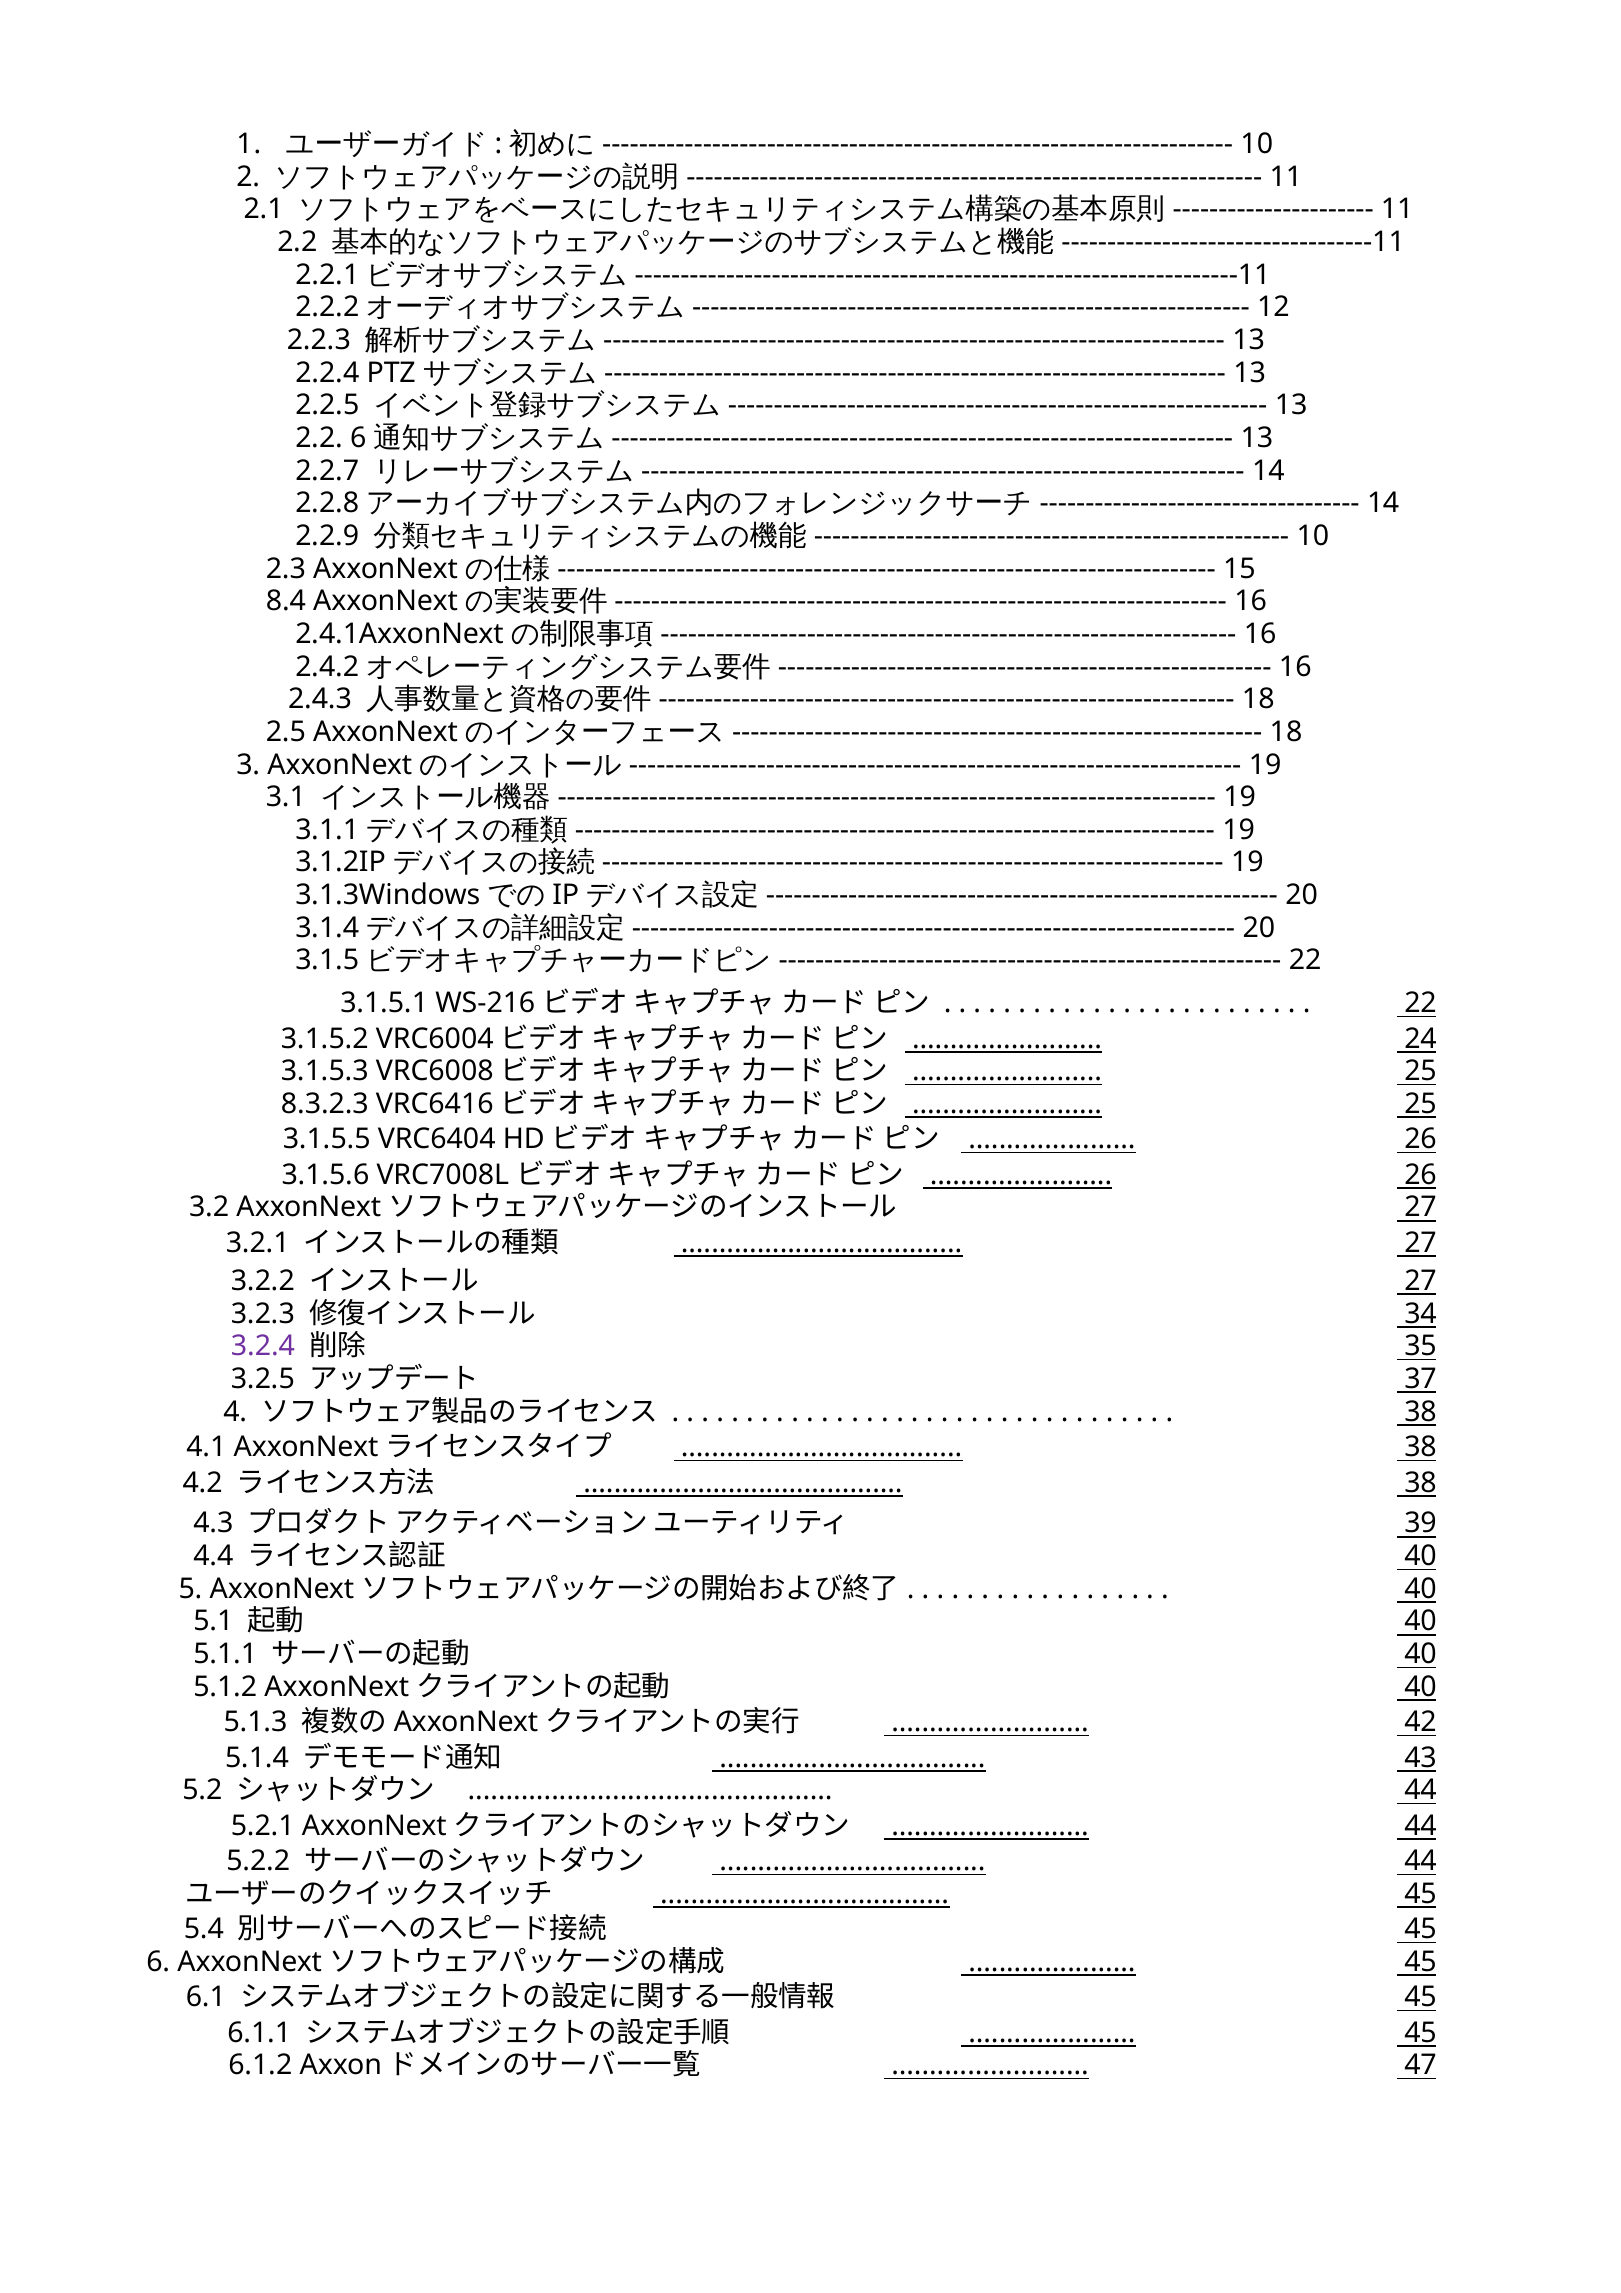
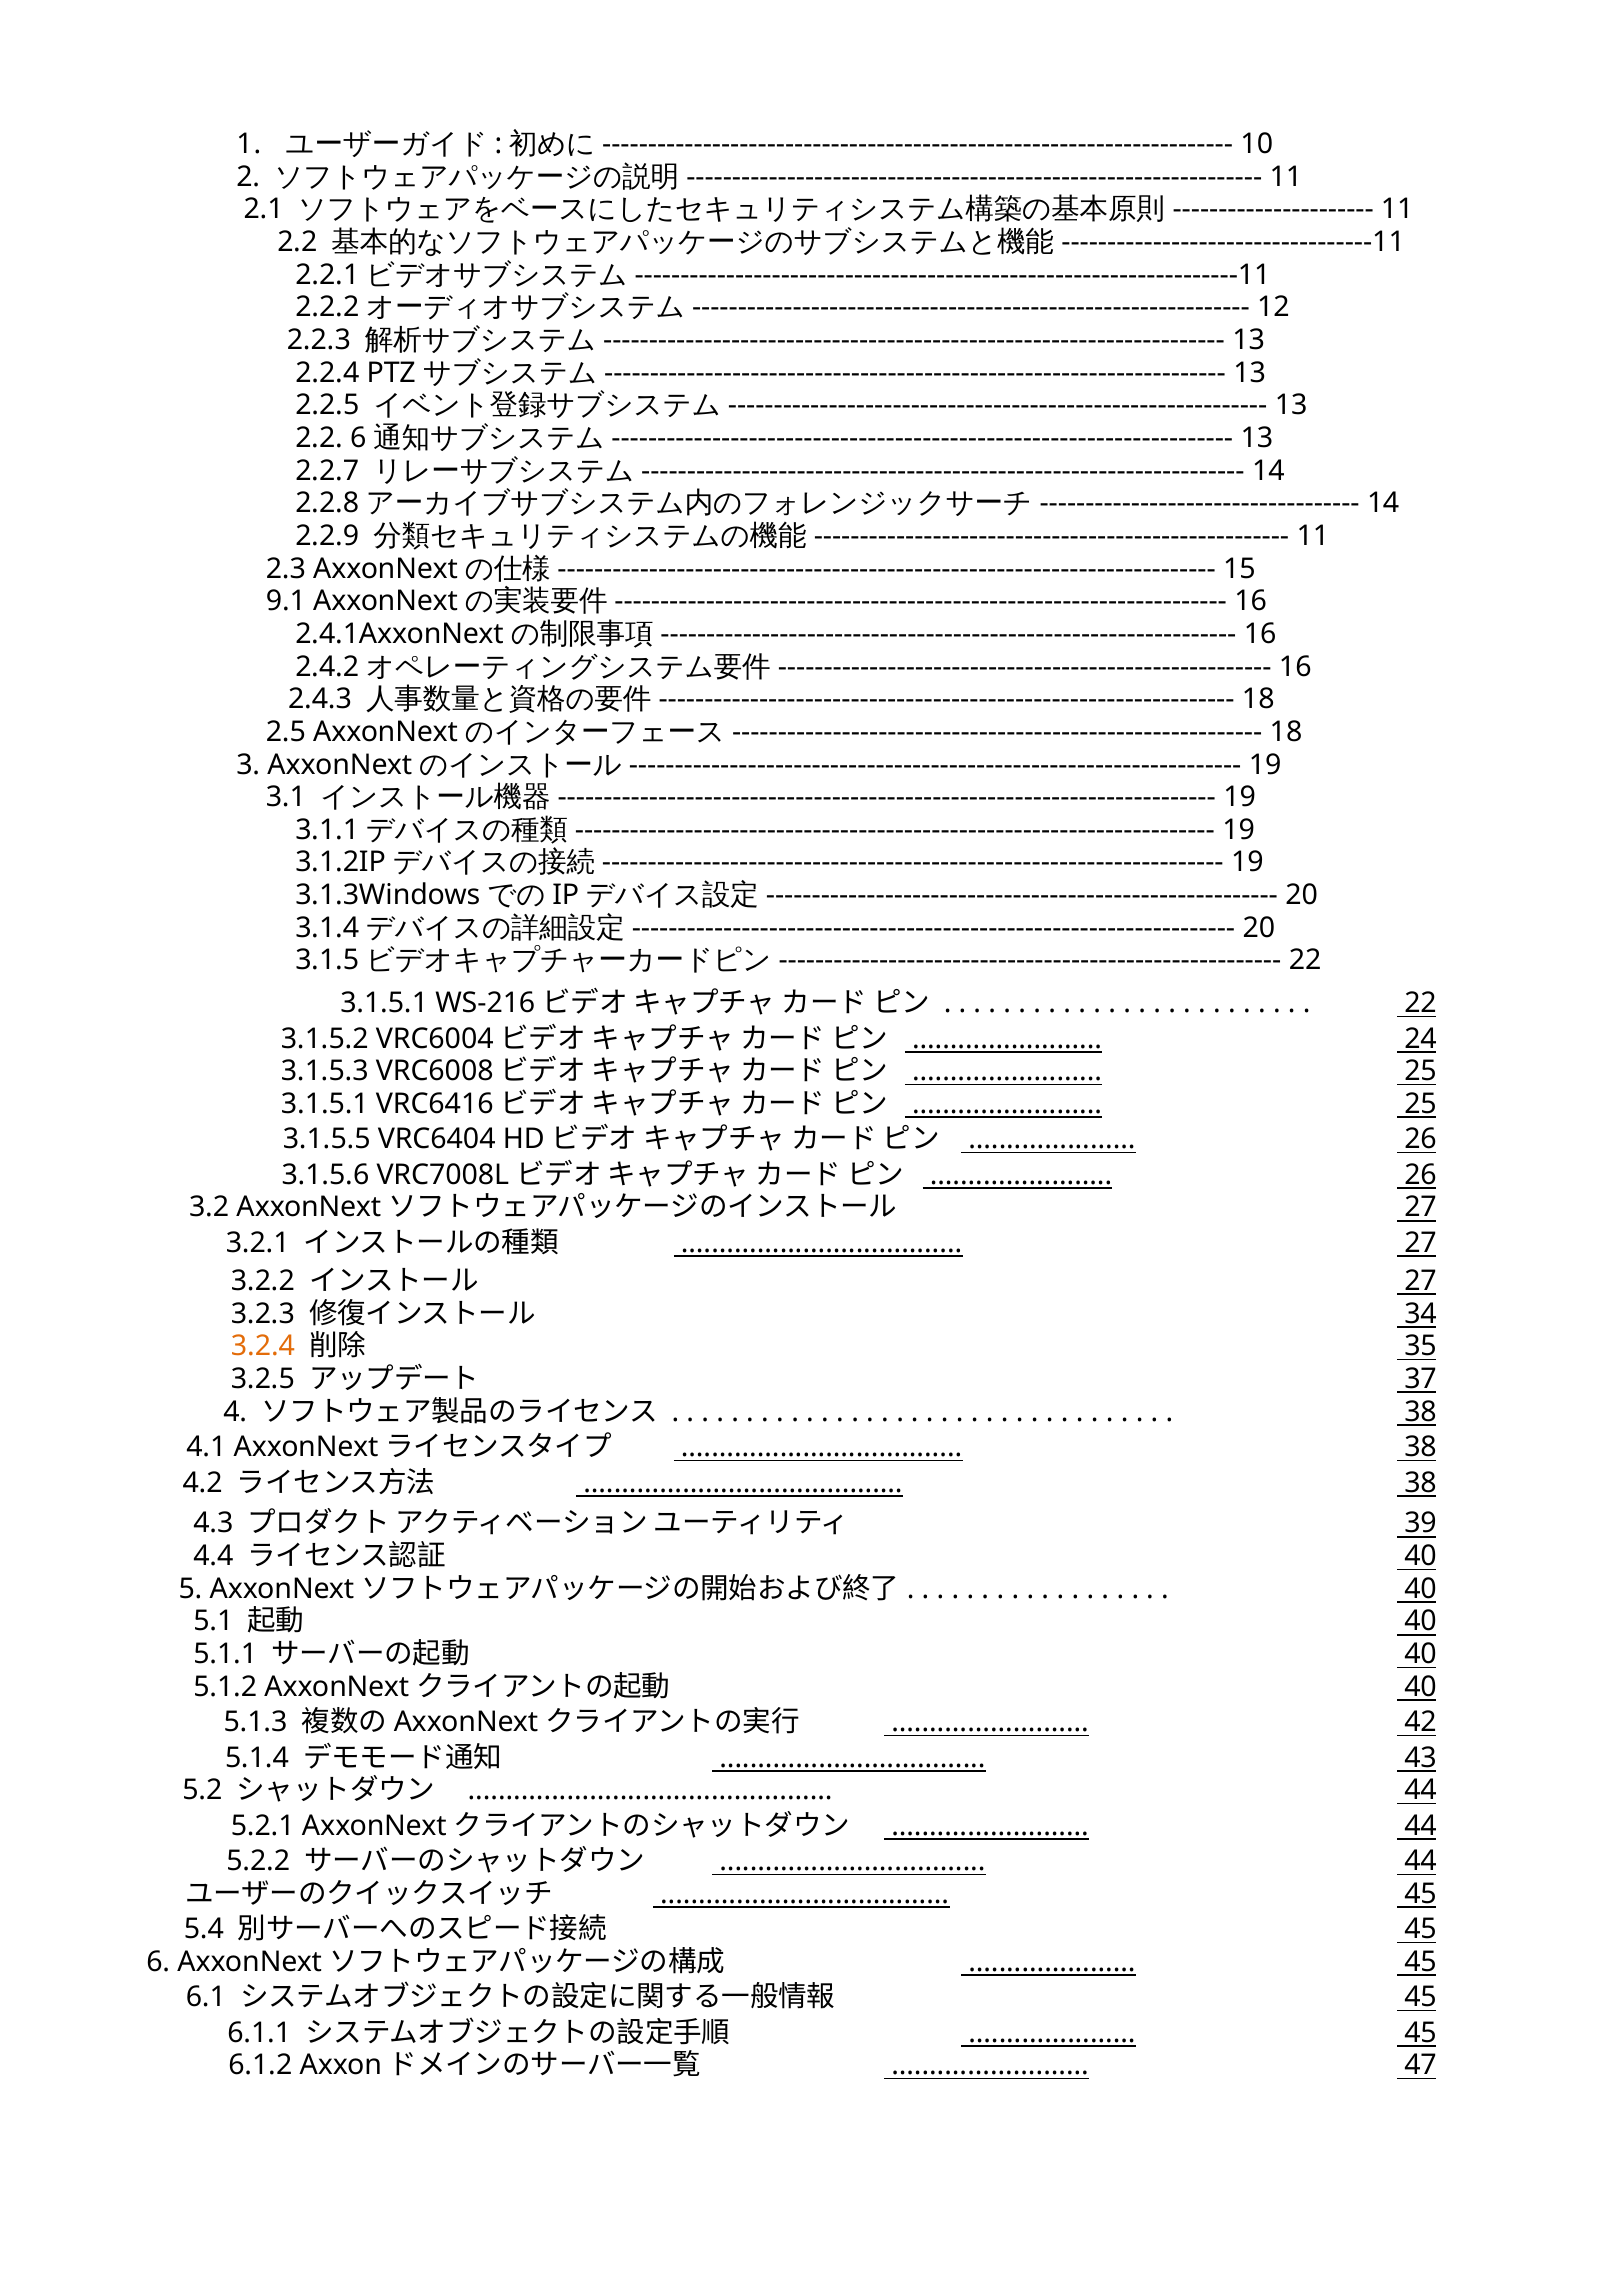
10: 10 -> 11 (1313, 536)
8.4: 8.4 -> 9.1 (286, 601)
8.3.2.3: 8.3.2.3 -> 3.1.5.1 (325, 1104)
3.2.4 colour: purple -> orange (263, 1346)
